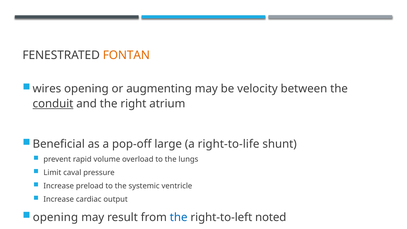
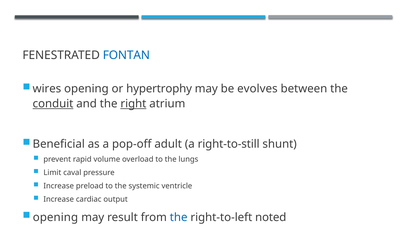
FONTAN colour: orange -> blue (126, 55)
augmenting: augmenting -> hypertrophy (159, 89)
velocity: velocity -> evolves (257, 89)
right underline: none -> present (133, 104)
large: large -> adult (168, 144)
right-to-life: right-to-life -> right-to-still (229, 144)
